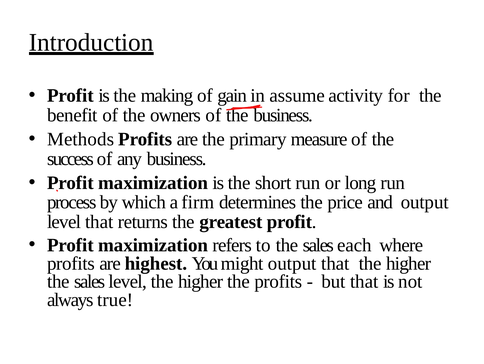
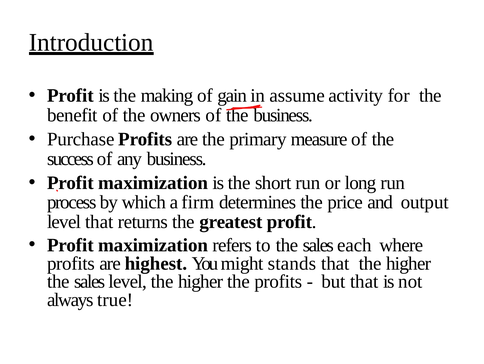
Methods: Methods -> Purchase (81, 139)
might output: output -> stands (292, 263)
